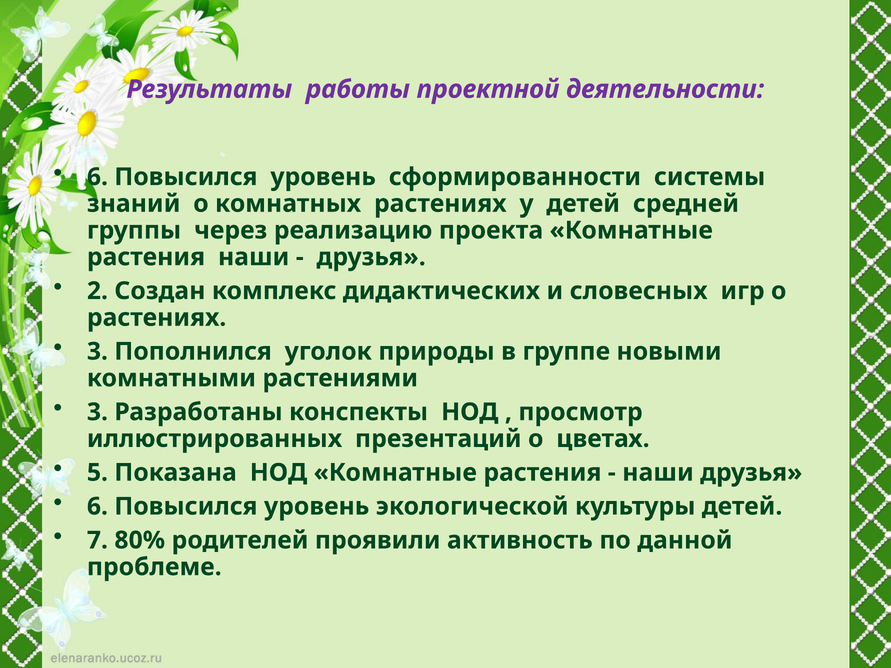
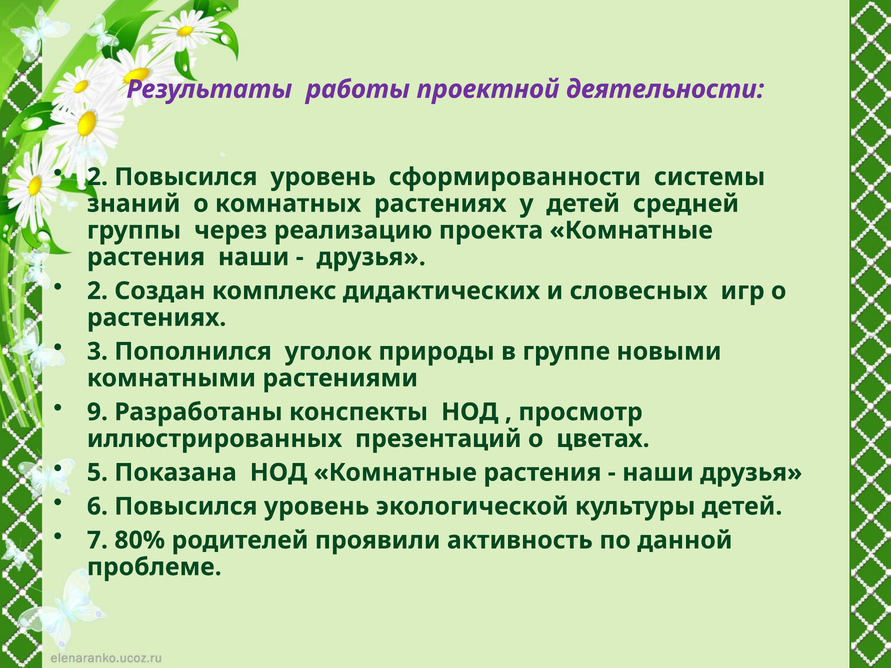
6: 6 -> 2 (97, 177)
3: 3 -> 9 (97, 412)
